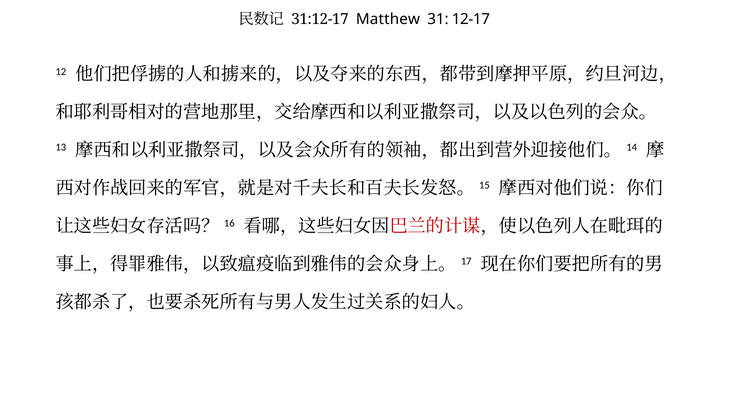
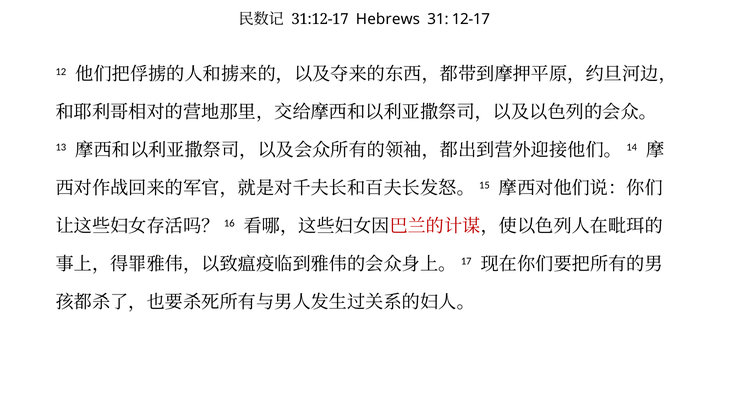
Matthew: Matthew -> Hebrews (388, 19)
